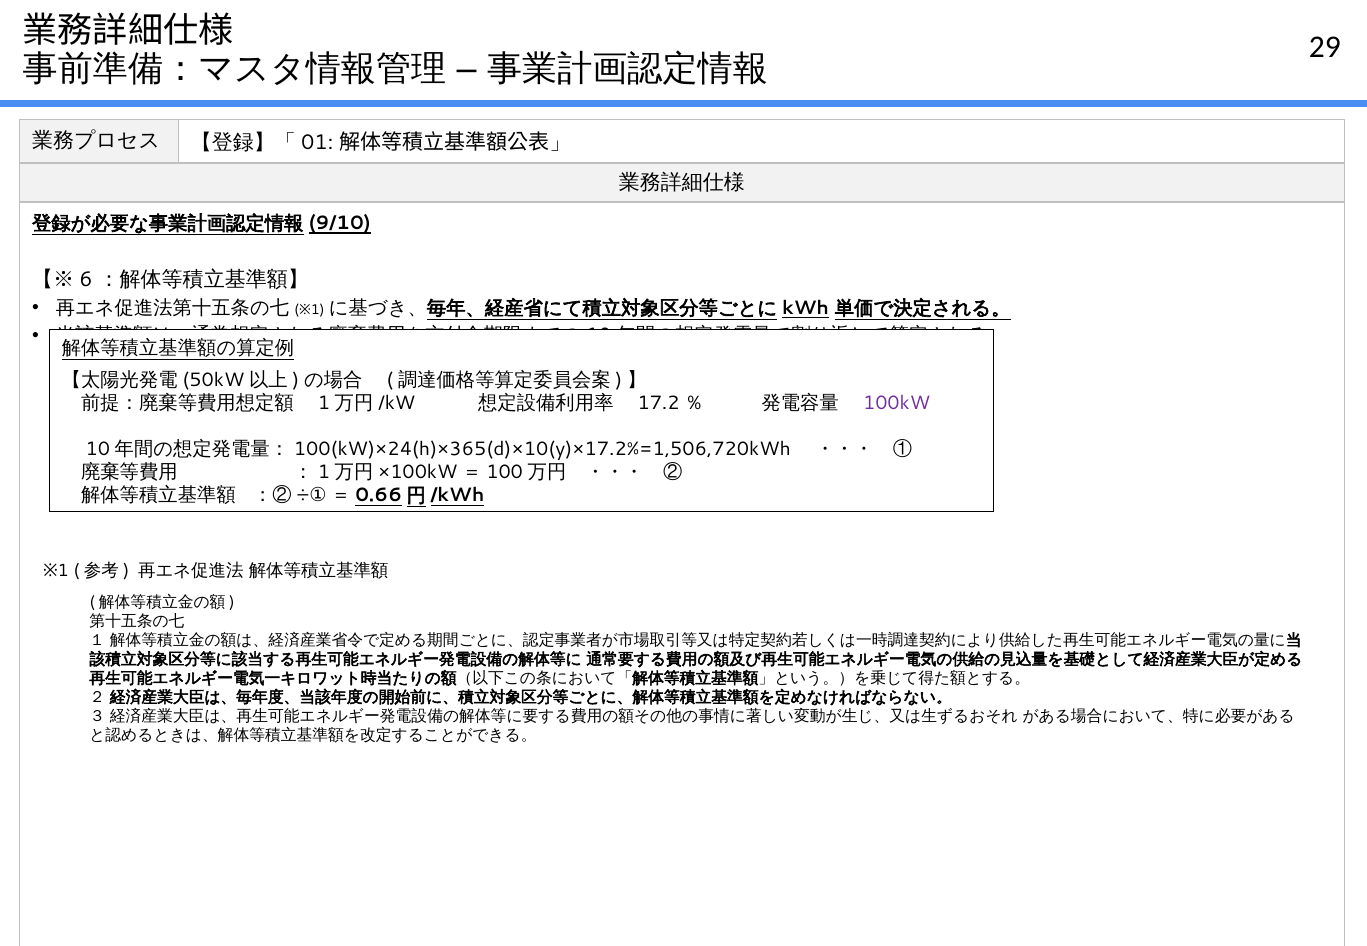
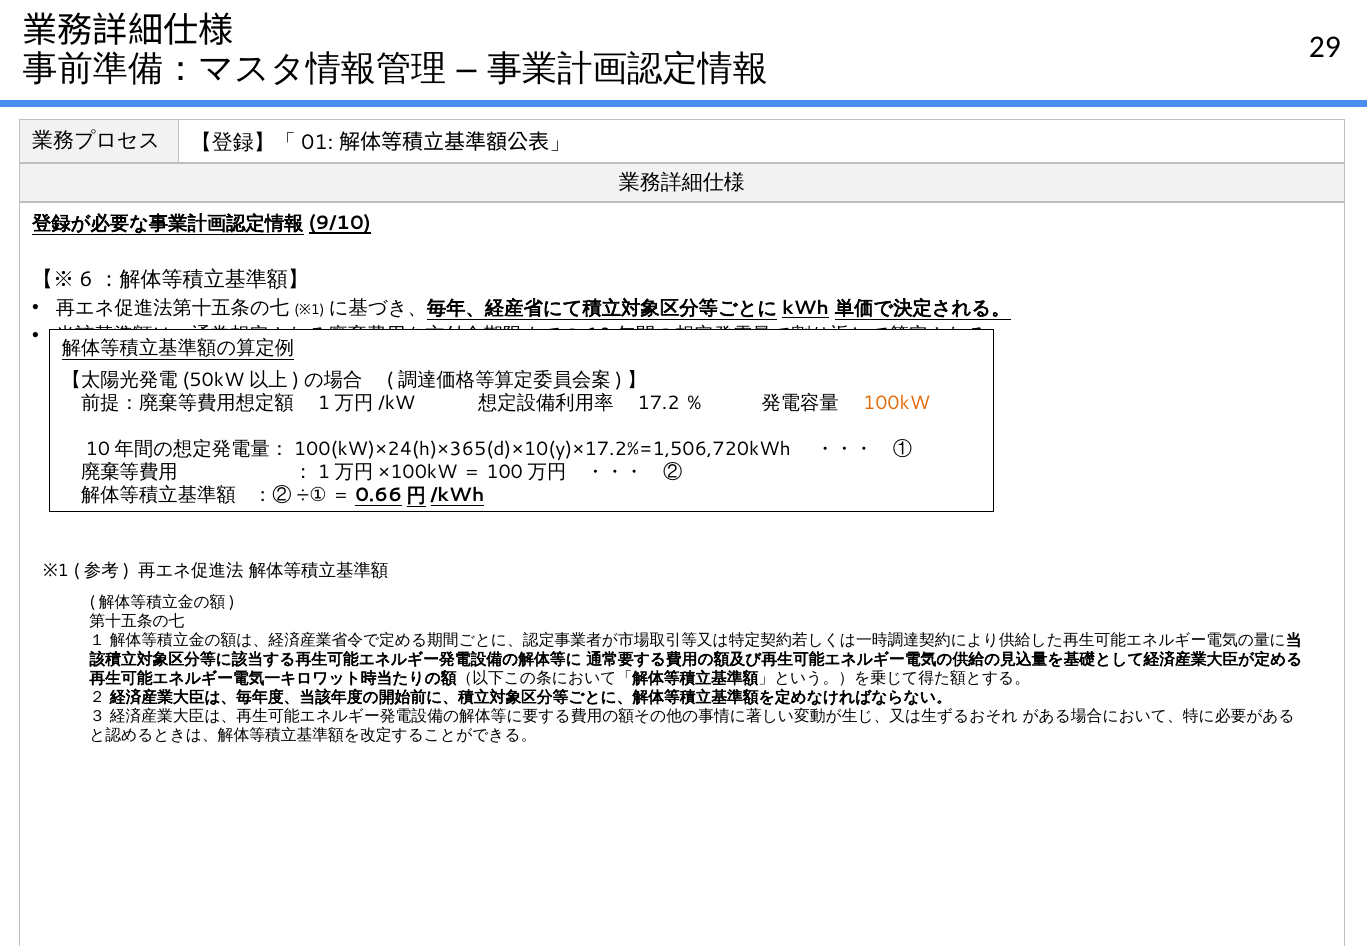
100kW colour: purple -> orange (897, 403)
